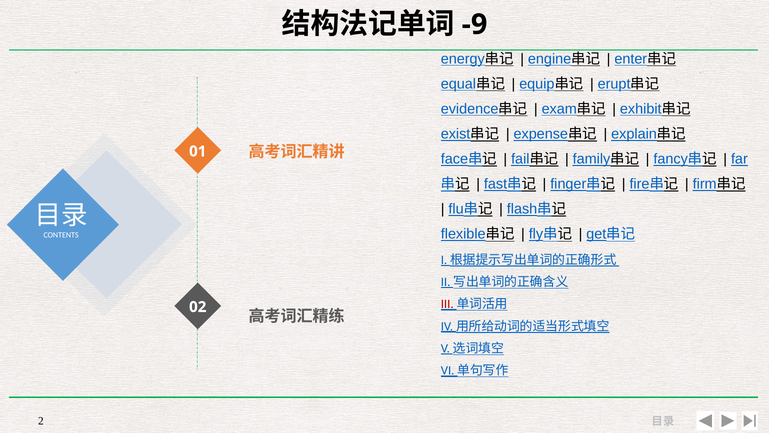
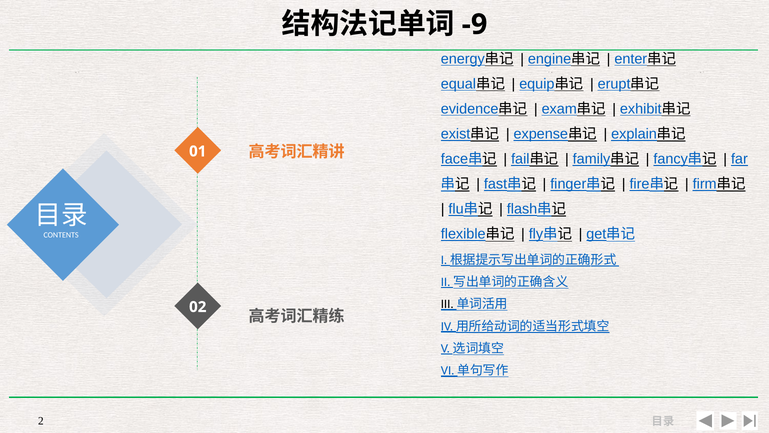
III colour: red -> black (447, 304)
